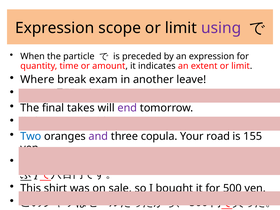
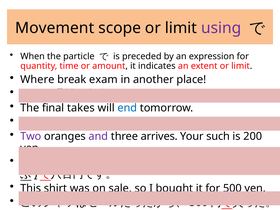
Expression: Expression -> Movement (55, 28)
leave: leave -> place (191, 79)
end colour: purple -> blue (127, 108)
Two colour: blue -> purple (31, 136)
copula: copula -> arrives (159, 136)
road: road -> such (218, 136)
155: 155 -> 200 (253, 136)
